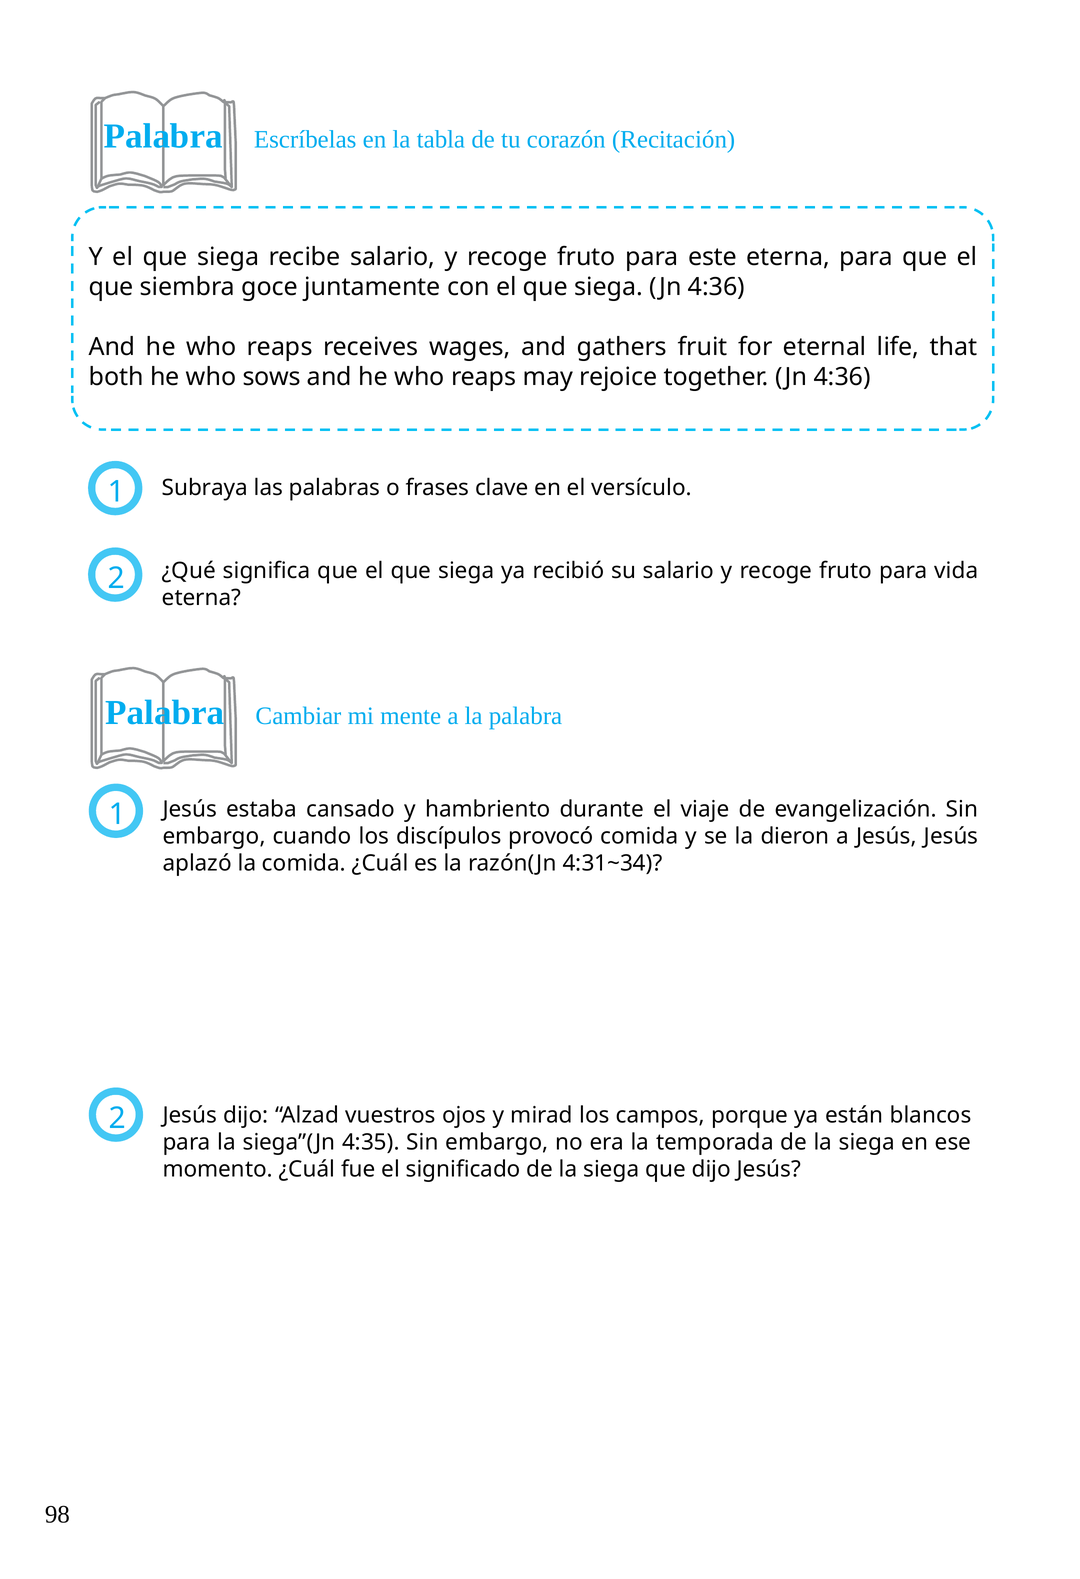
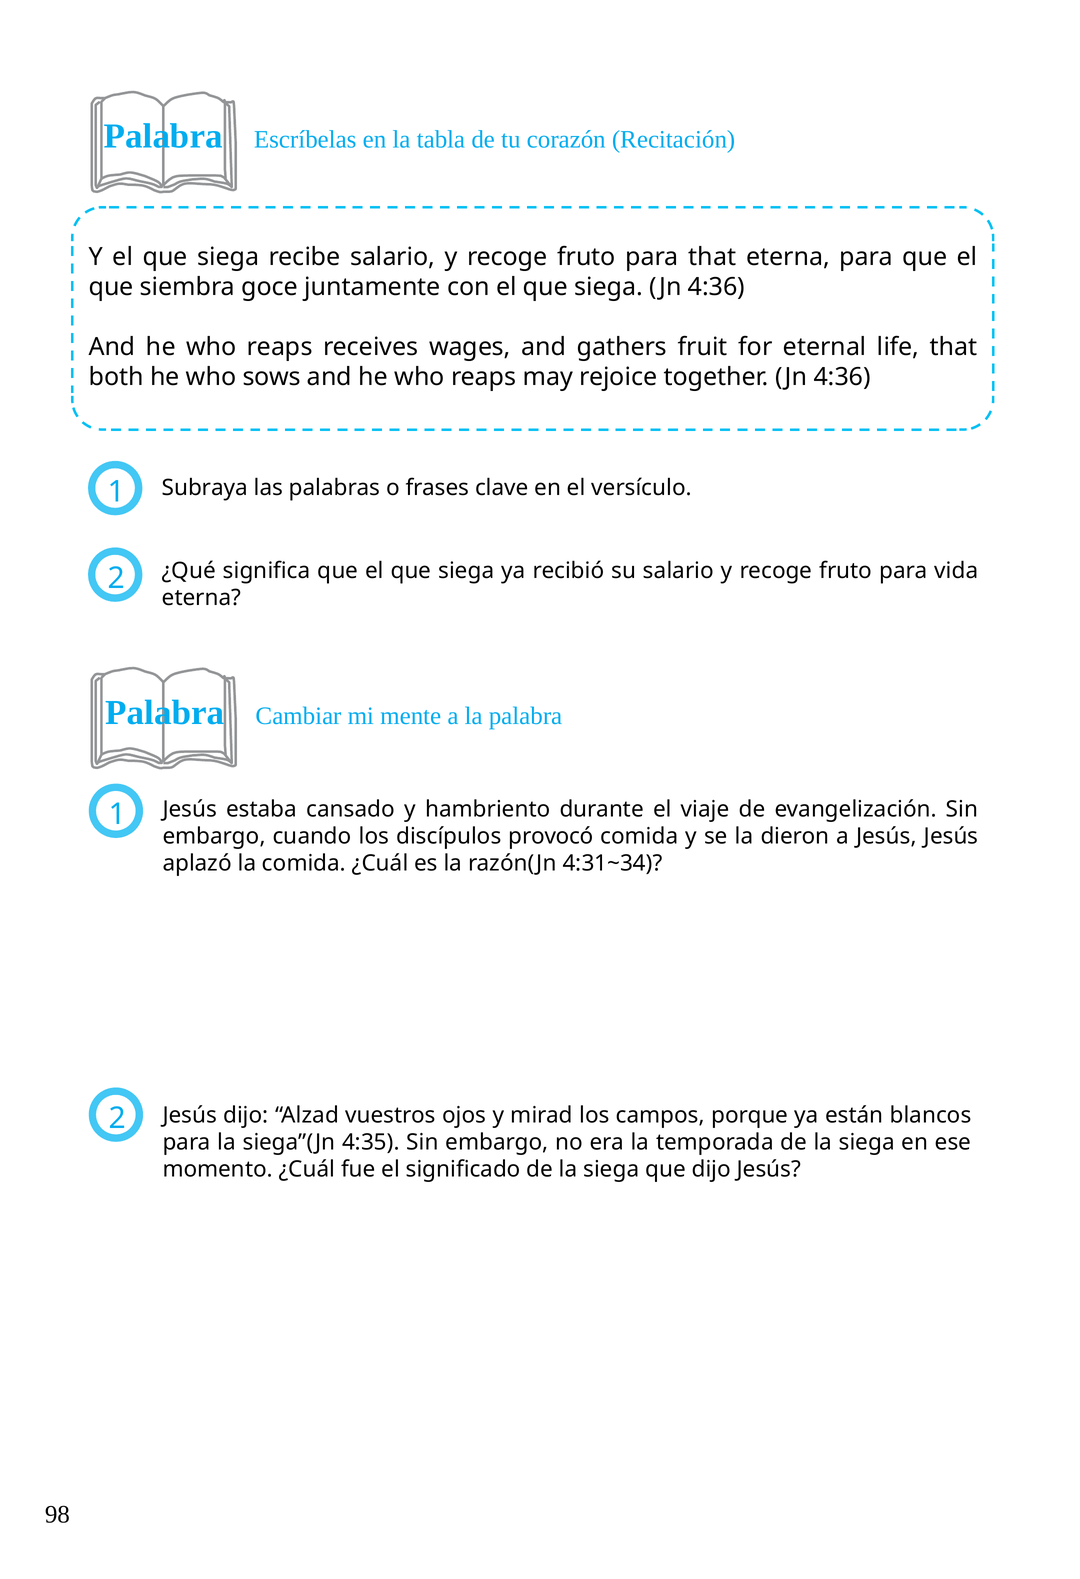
para este: este -> that (712, 257)
